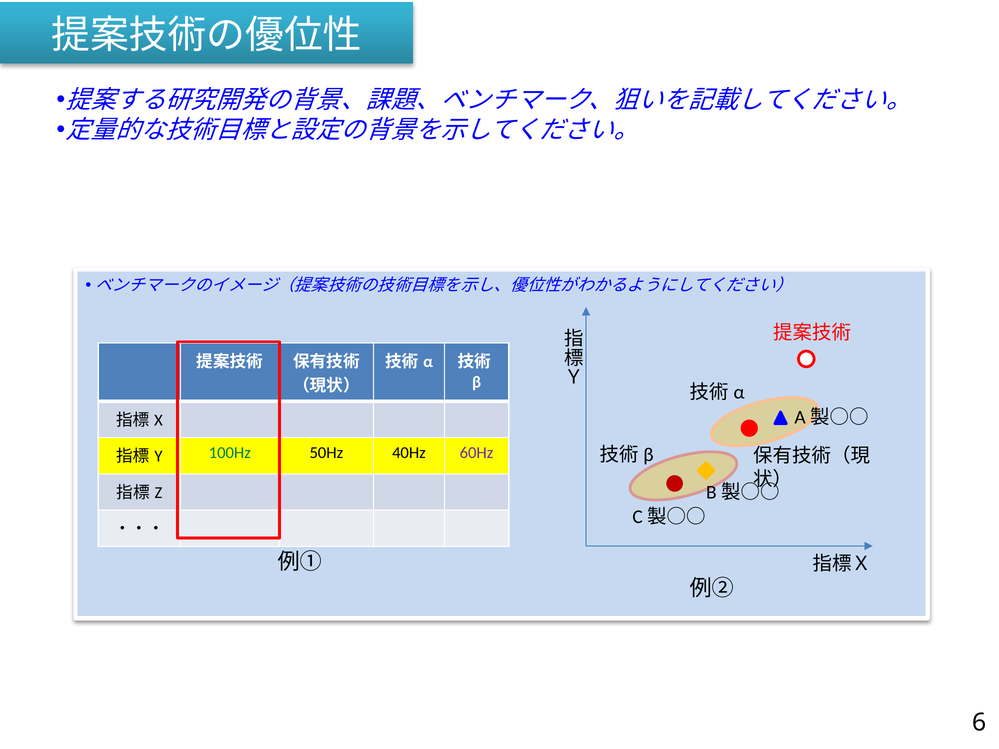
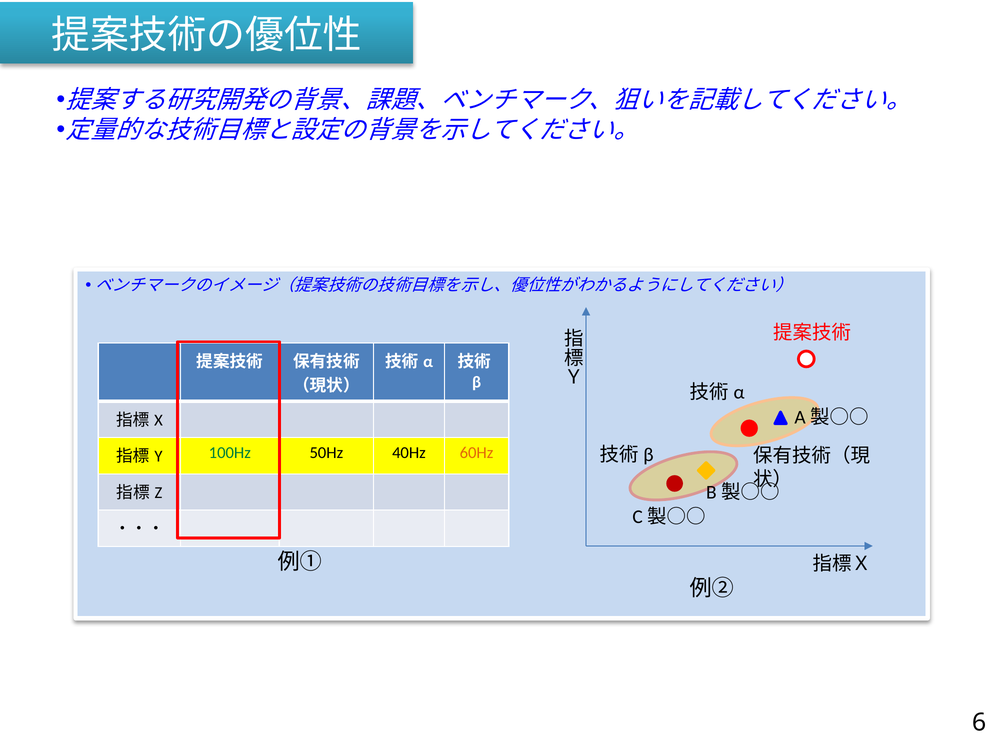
60Hz colour: purple -> orange (477, 453)
